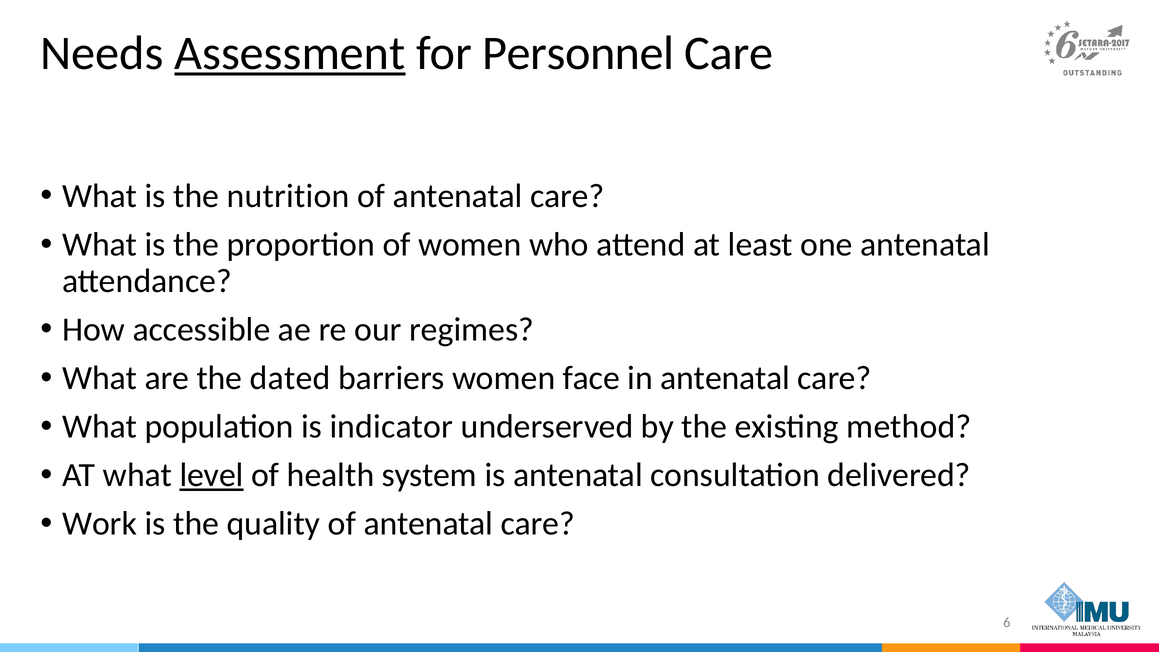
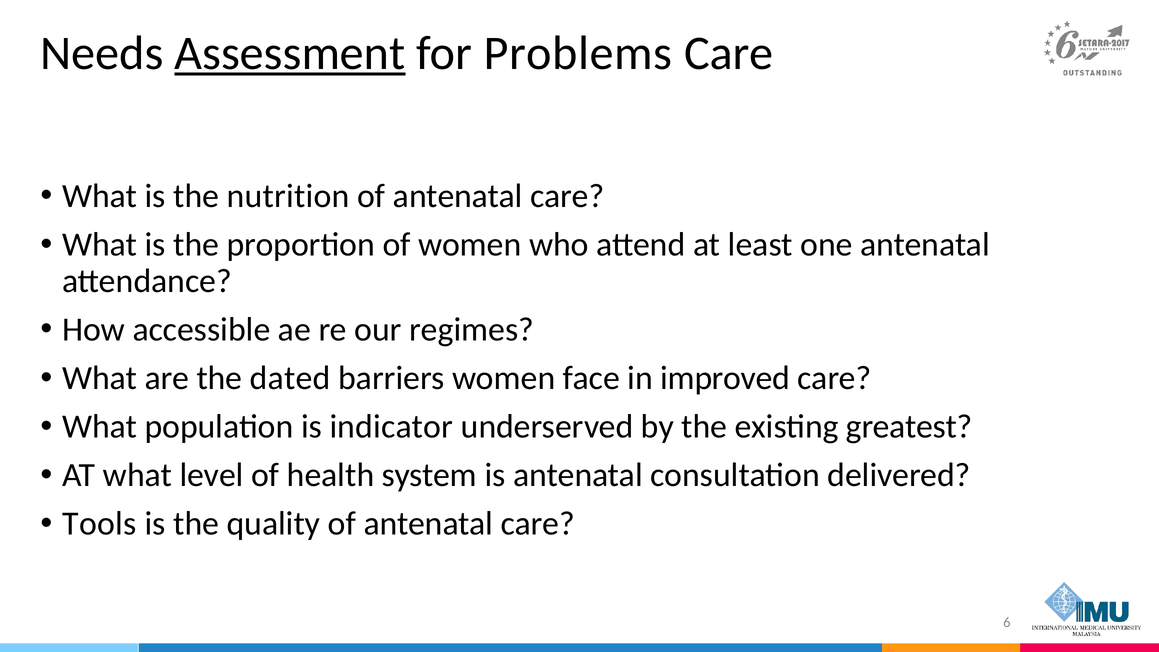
Personnel: Personnel -> Problems (578, 53)
in antenatal: antenatal -> improved (725, 378)
method: method -> greatest (909, 427)
level underline: present -> none (212, 475)
Work: Work -> Tools (99, 524)
